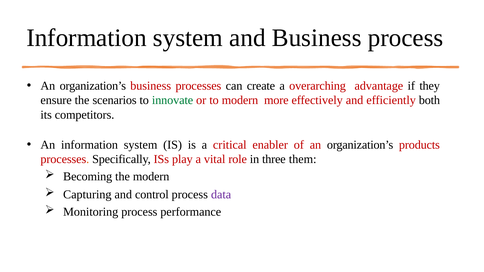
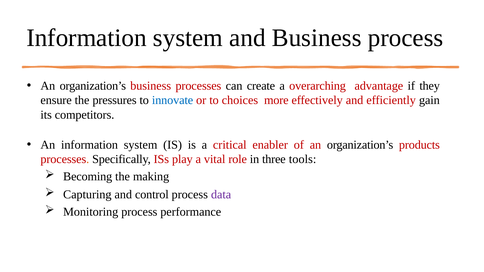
scenarios: scenarios -> pressures (115, 100)
innovate colour: green -> blue (173, 100)
to modern: modern -> choices (240, 100)
both: both -> gain (429, 100)
them: them -> tools (303, 159)
the modern: modern -> making (151, 177)
